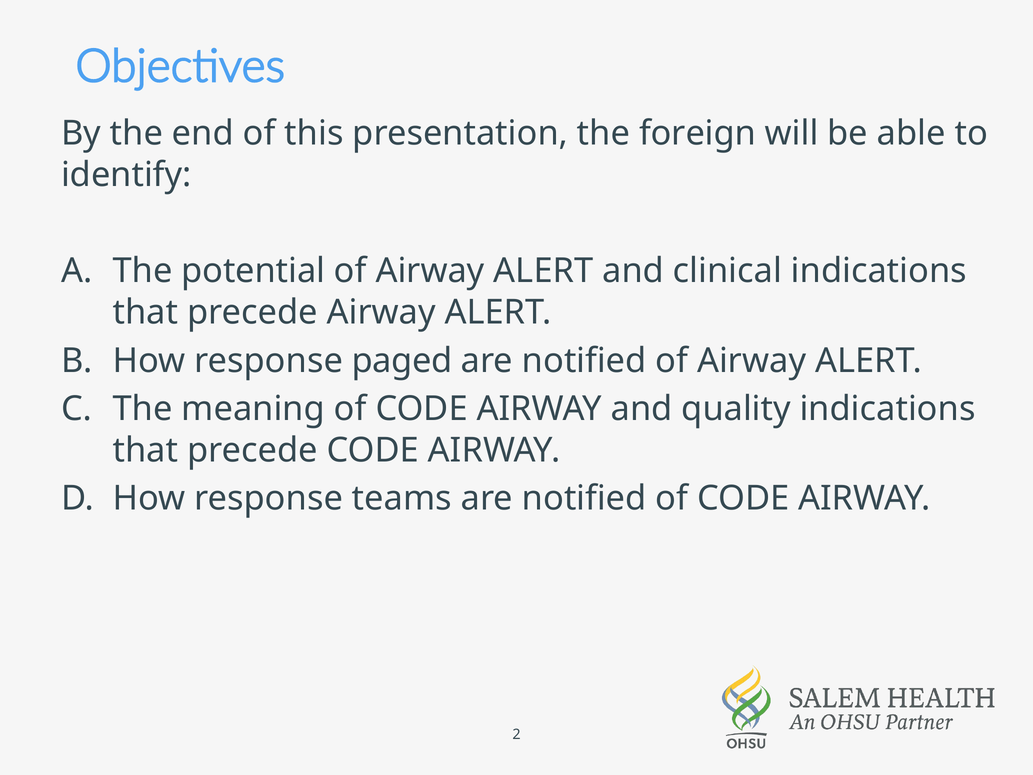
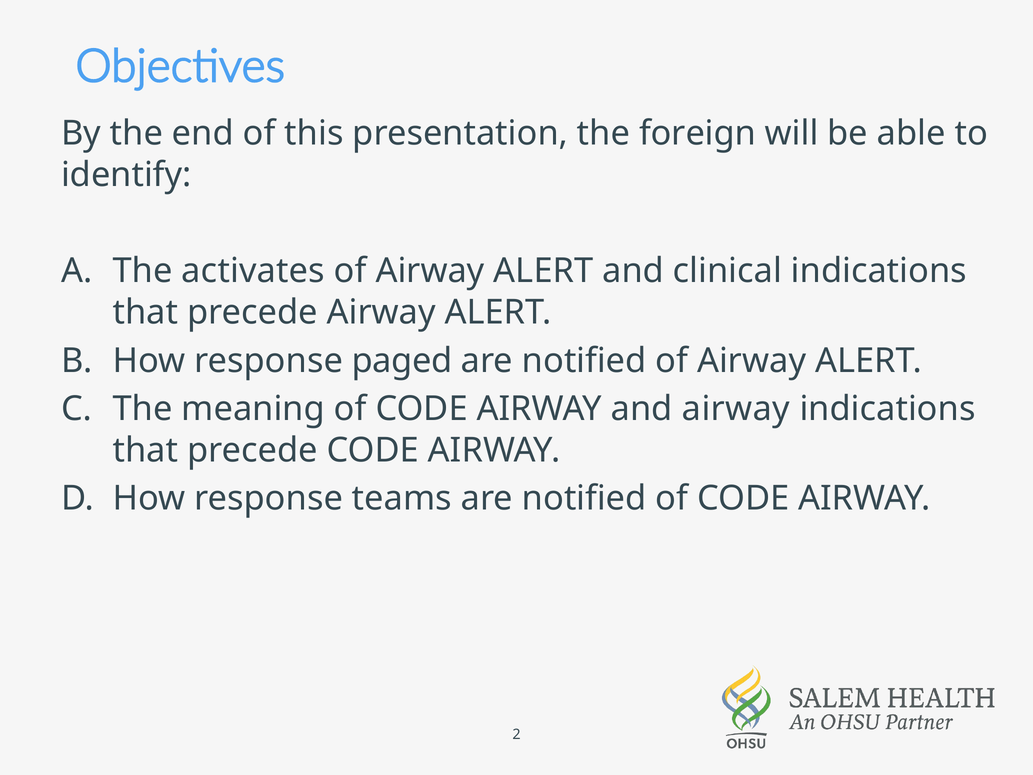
potential: potential -> activates (253, 271)
and quality: quality -> airway (736, 409)
